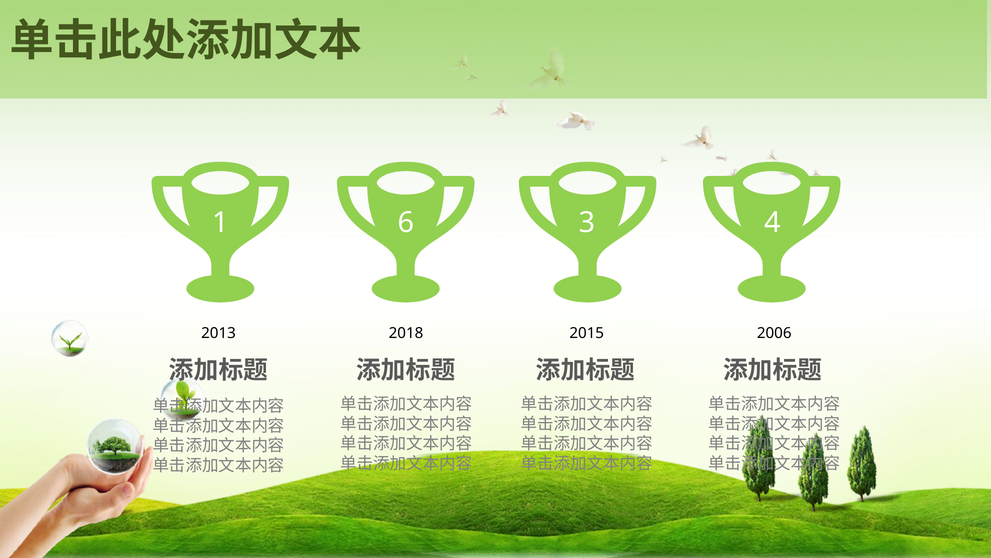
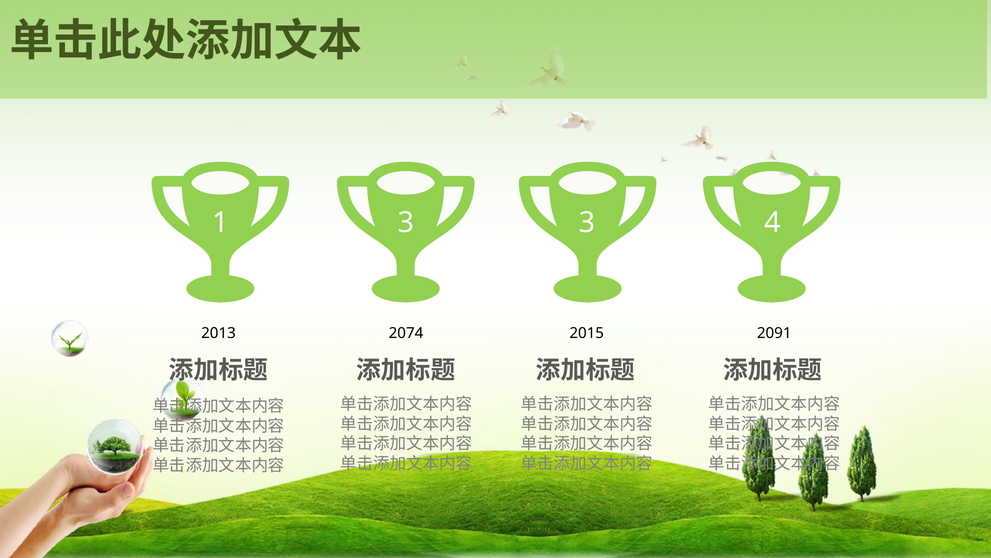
1 6: 6 -> 3 (406, 222)
2018: 2018 -> 2074 (406, 333)
2006: 2006 -> 2091 (774, 333)
